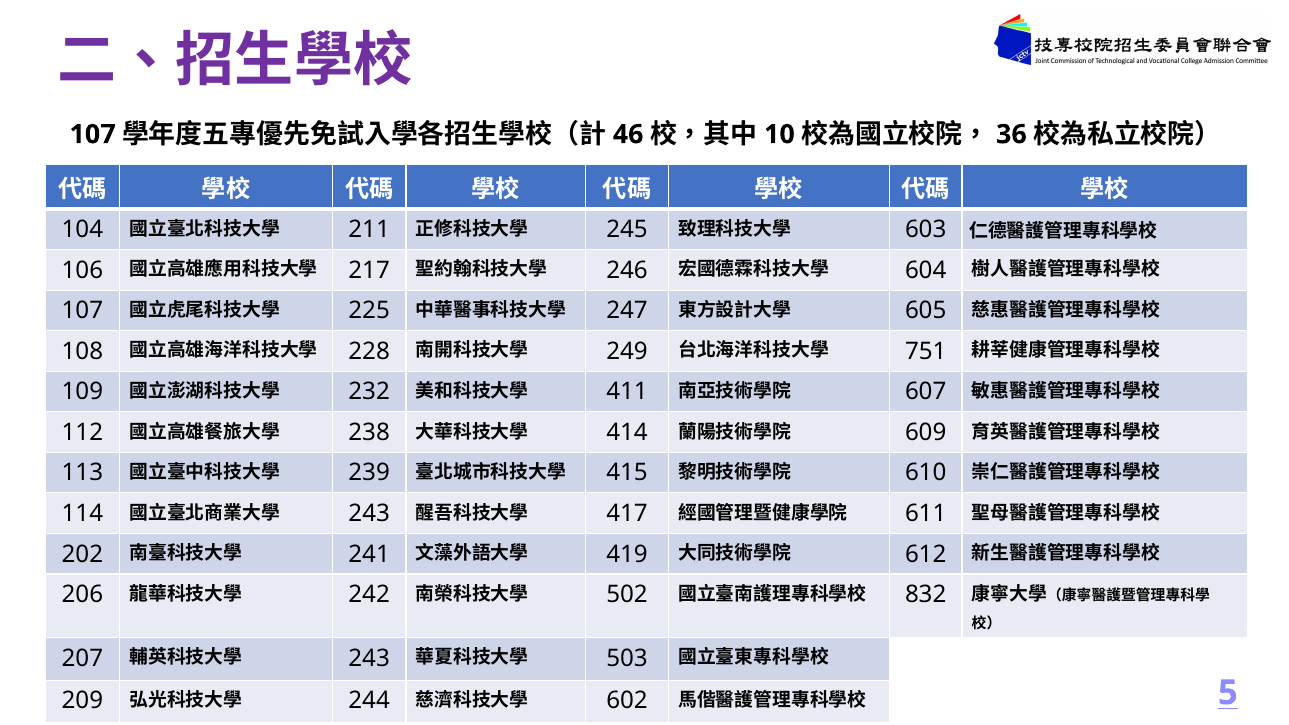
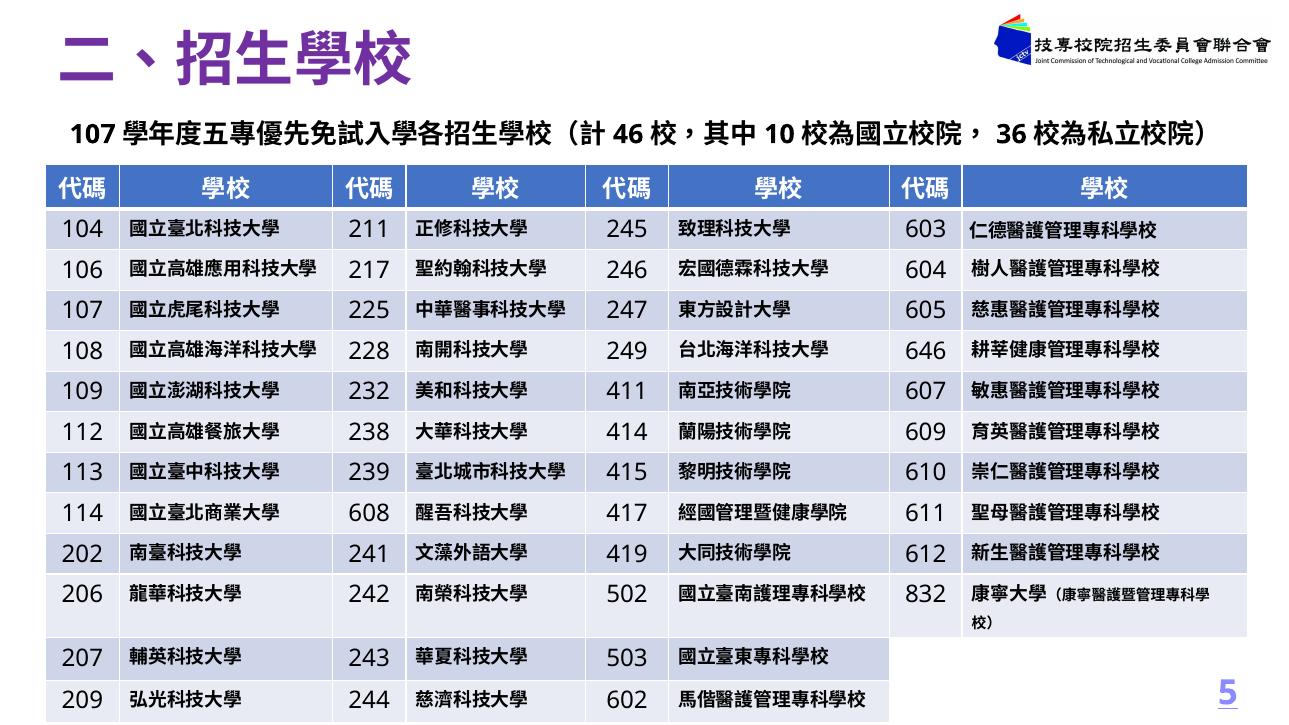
751: 751 -> 646 (926, 351)
243: 243 -> 608 (369, 514)
